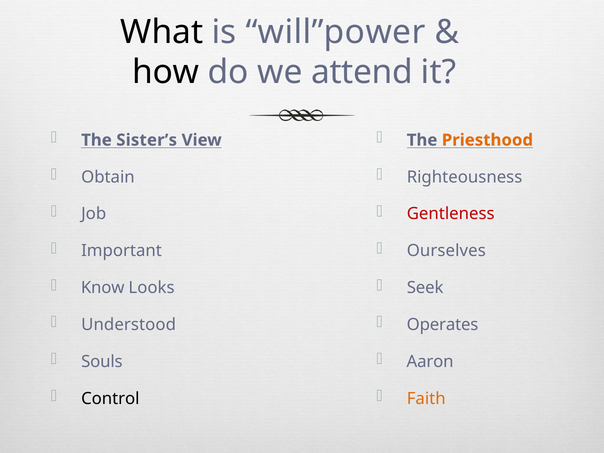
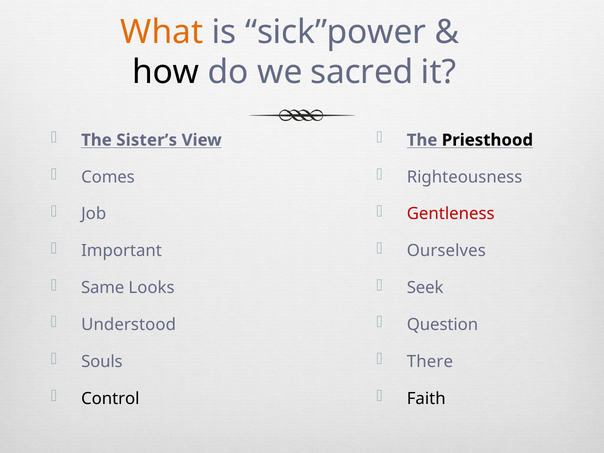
What colour: black -> orange (162, 32)
will”power: will”power -> sick”power (336, 32)
attend: attend -> sacred (362, 72)
Priesthood colour: orange -> black (487, 140)
Obtain: Obtain -> Comes (108, 177)
Know: Know -> Same (103, 288)
Operates: Operates -> Question (442, 325)
Aaron: Aaron -> There (430, 362)
Faith colour: orange -> black (426, 399)
